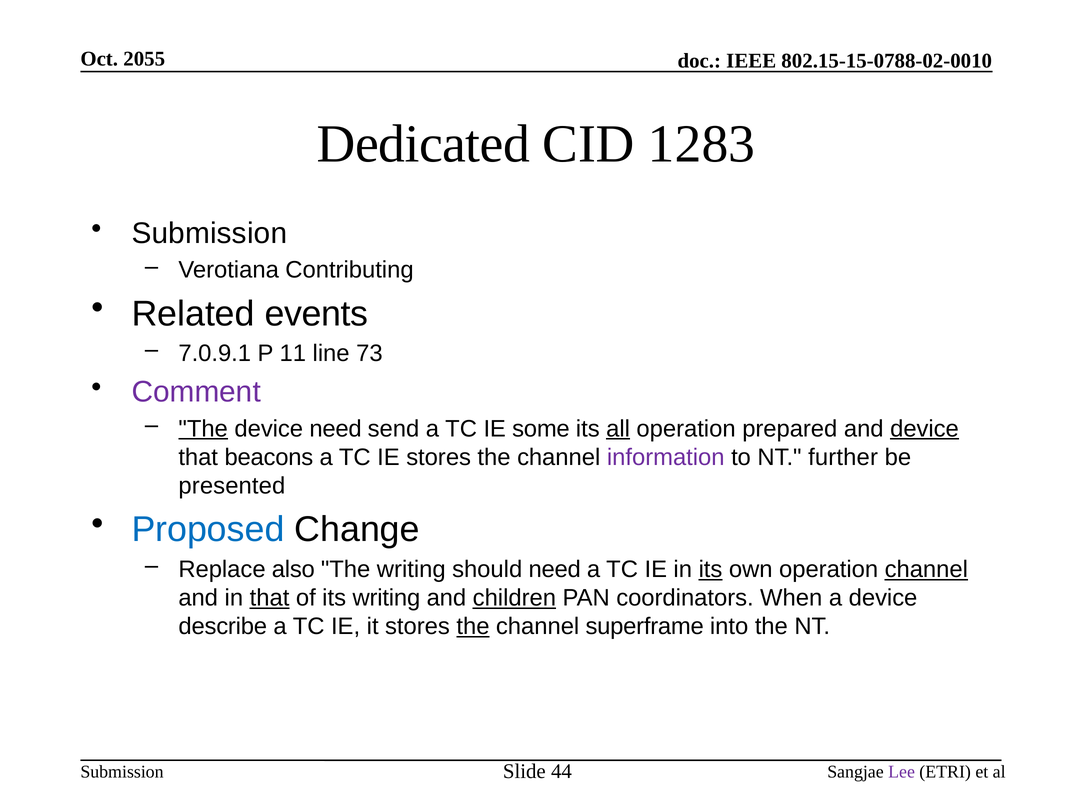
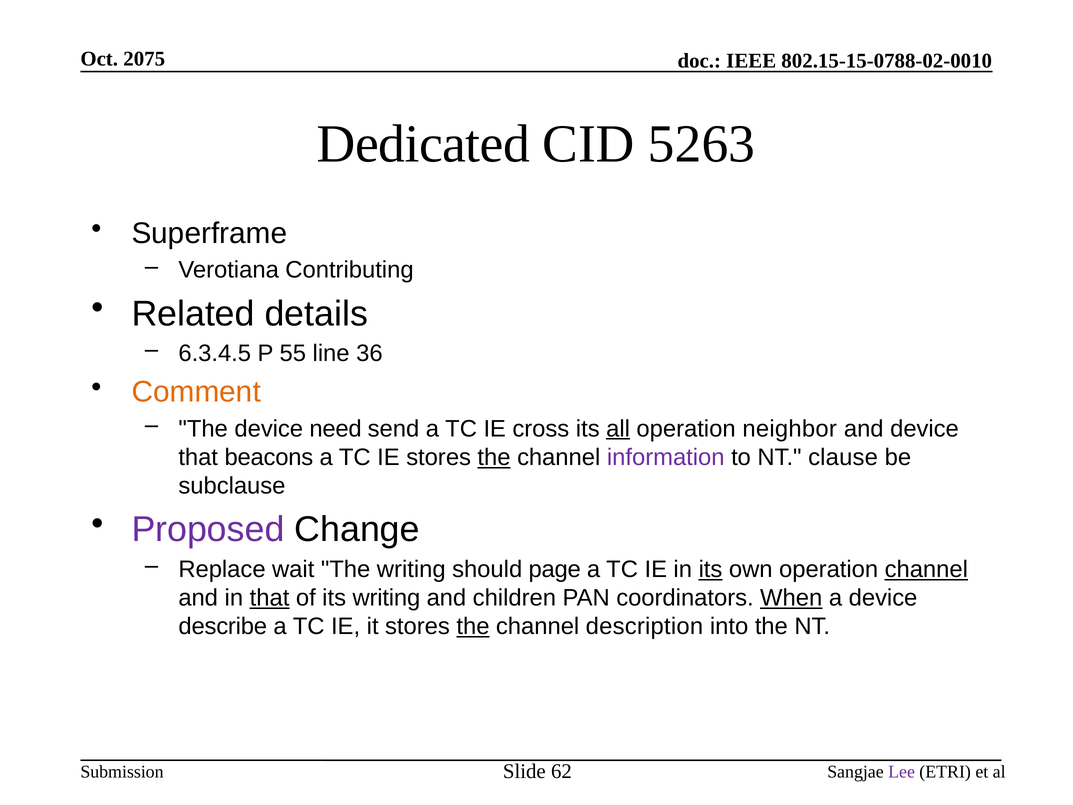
2055: 2055 -> 2075 (144, 59)
1283: 1283 -> 5263 (702, 144)
Submission: Submission -> Superframe (209, 233)
events: events -> details (316, 314)
7.0.9.1: 7.0.9.1 -> 6.3.4.5 (215, 353)
11: 11 -> 55 (293, 353)
73: 73 -> 36 (369, 353)
Comment colour: purple -> orange (196, 392)
The underline: present -> none (203, 429)
some: some -> cross (541, 429)
prepared: prepared -> neighbor (790, 429)
device underline: present -> none (925, 429)
the underline: none -> present (494, 457)
further: further -> clause (843, 457)
presented: presented -> subclause (232, 486)
Proposed colour: blue -> purple (208, 530)
also: also -> wait (293, 569)
should need: need -> page (555, 569)
children underline: present -> none (514, 598)
When underline: none -> present (791, 598)
superframe: superframe -> description (644, 626)
44: 44 -> 62 (561, 771)
